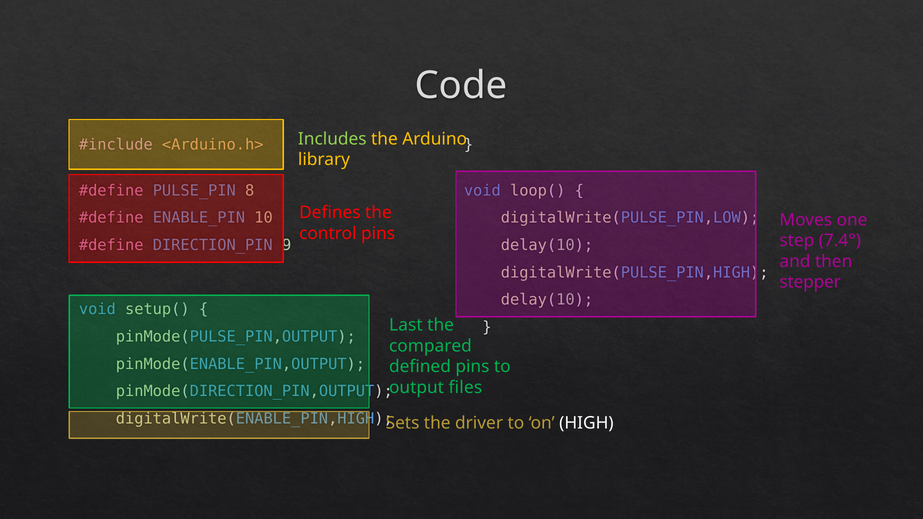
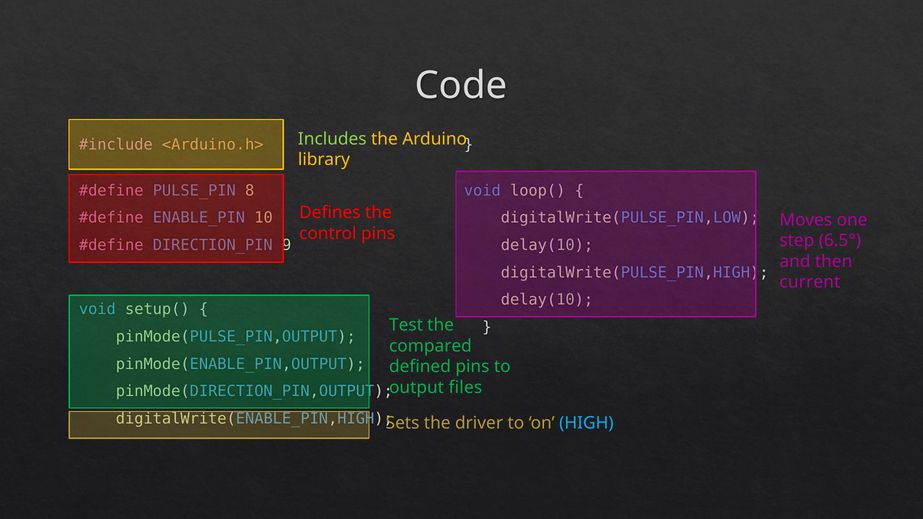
7.4°: 7.4° -> 6.5° (840, 241)
stepper: stepper -> current (810, 282)
Last: Last -> Test (406, 325)
HIGH colour: white -> light blue (586, 423)
